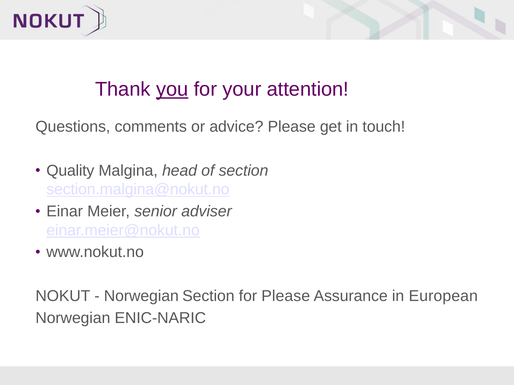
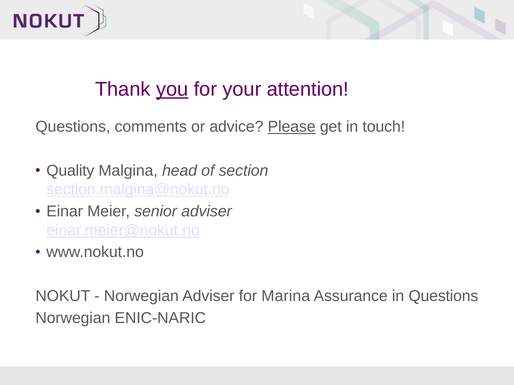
Please underline: none -> present (292, 127)
Norwegian Section: Section -> Adviser (208, 296)
for Please: Please -> Marina (286, 296)
in European: European -> Questions (443, 296)
